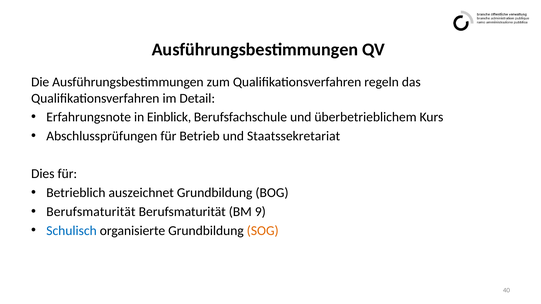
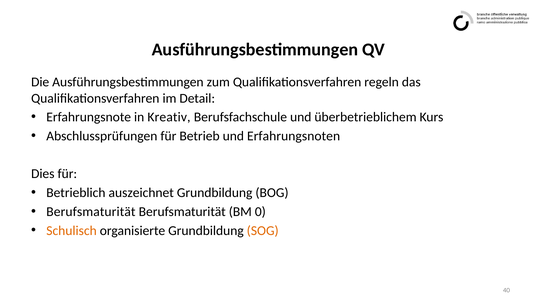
Einblick: Einblick -> Kreativ (169, 117)
Staatssekretariat: Staatssekretariat -> Erfahrungsnoten (294, 136)
9: 9 -> 0 (260, 212)
Schulisch colour: blue -> orange (72, 231)
